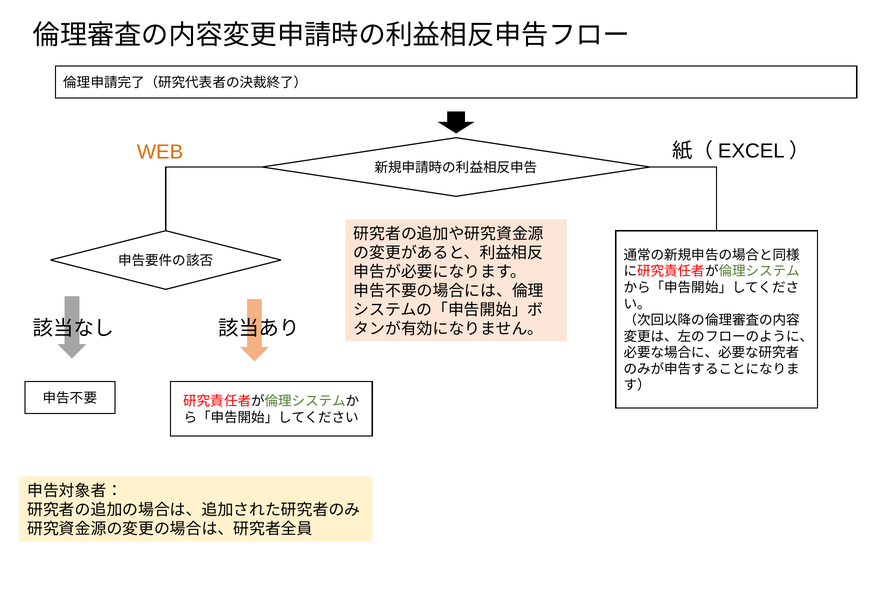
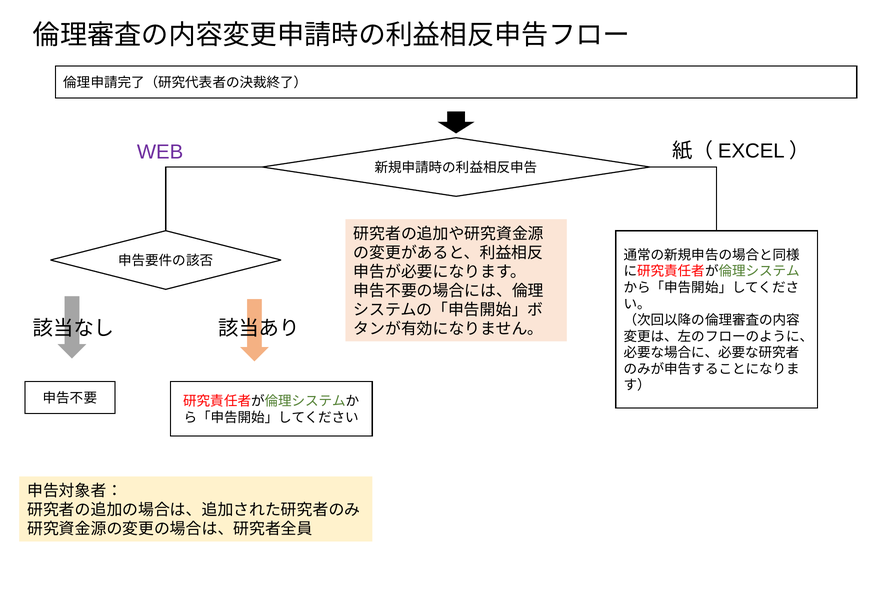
WEB colour: orange -> purple (160, 152)
